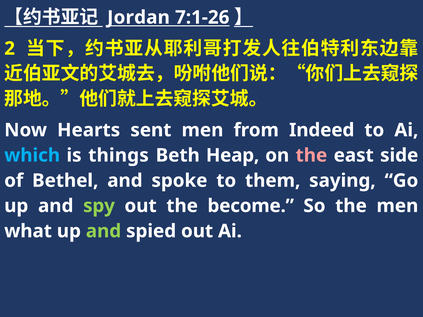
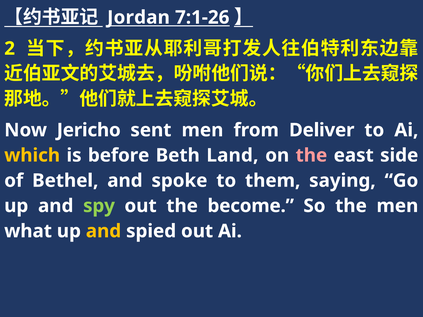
Hearts: Hearts -> Jericho (89, 130)
Indeed: Indeed -> Deliver (322, 130)
which colour: light blue -> yellow (32, 155)
things: things -> before (119, 155)
Heap: Heap -> Land (232, 155)
and colour: light green -> yellow (103, 231)
